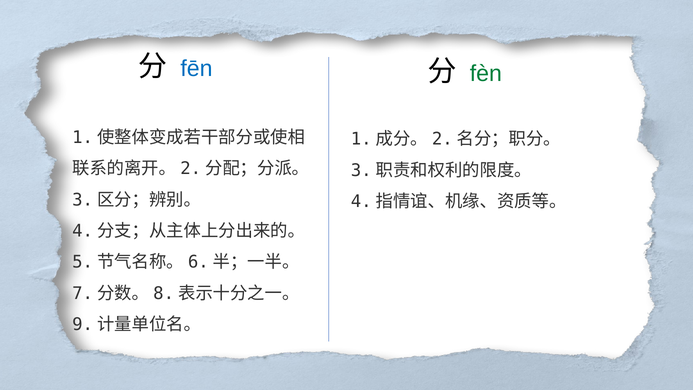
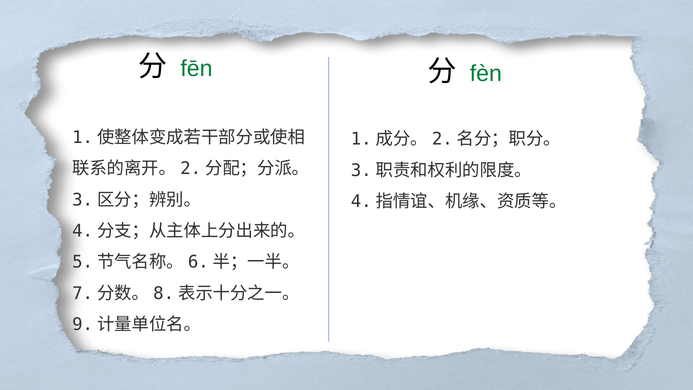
fēn colour: blue -> green (196, 68)
